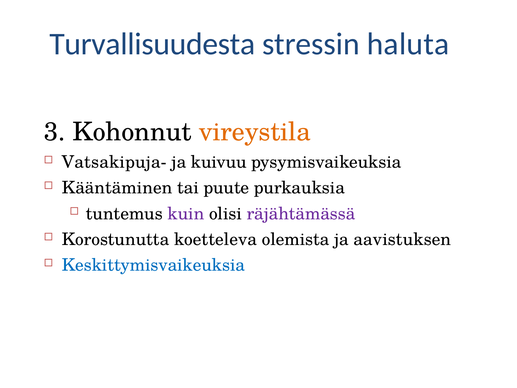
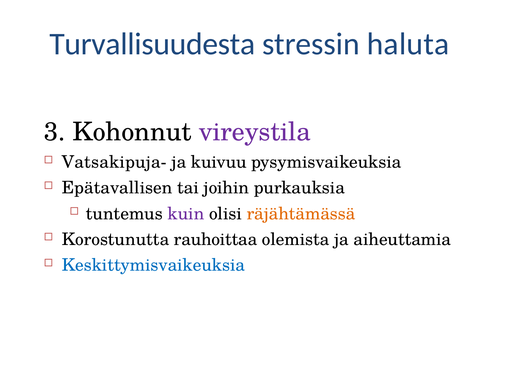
vireystila colour: orange -> purple (255, 132)
Kääntäminen: Kääntäminen -> Epätavallisen (117, 188)
puute: puute -> joihin (226, 188)
räjähtämässä colour: purple -> orange (301, 214)
koetteleva: koetteleva -> rauhoittaa (216, 239)
aavistuksen: aavistuksen -> aiheuttamia (402, 239)
